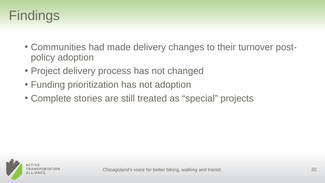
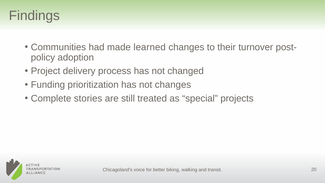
made delivery: delivery -> learned (150, 47)
not adoption: adoption -> changes (173, 85)
